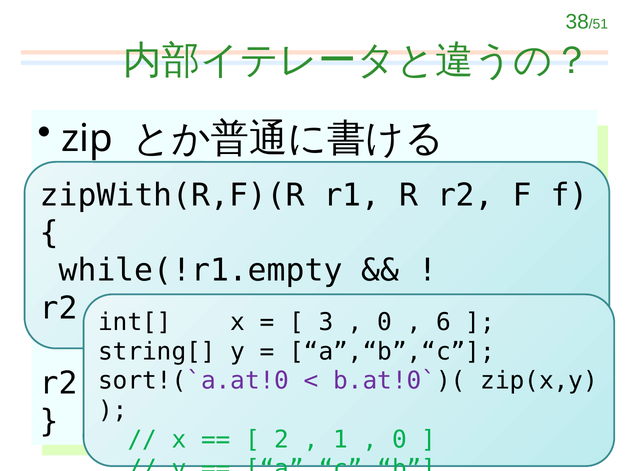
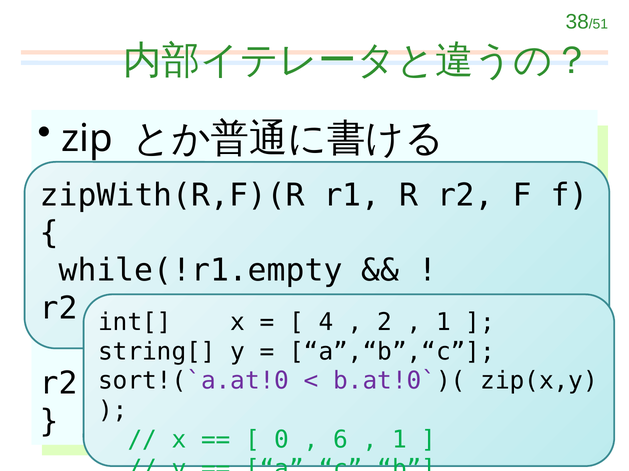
3: 3 -> 4 (326, 323)
0: 0 -> 2 (385, 323)
6: 6 -> 1 (444, 323)
2: 2 -> 0 (282, 440)
1: 1 -> 6 (341, 440)
0: 0 -> 1 (399, 440)
